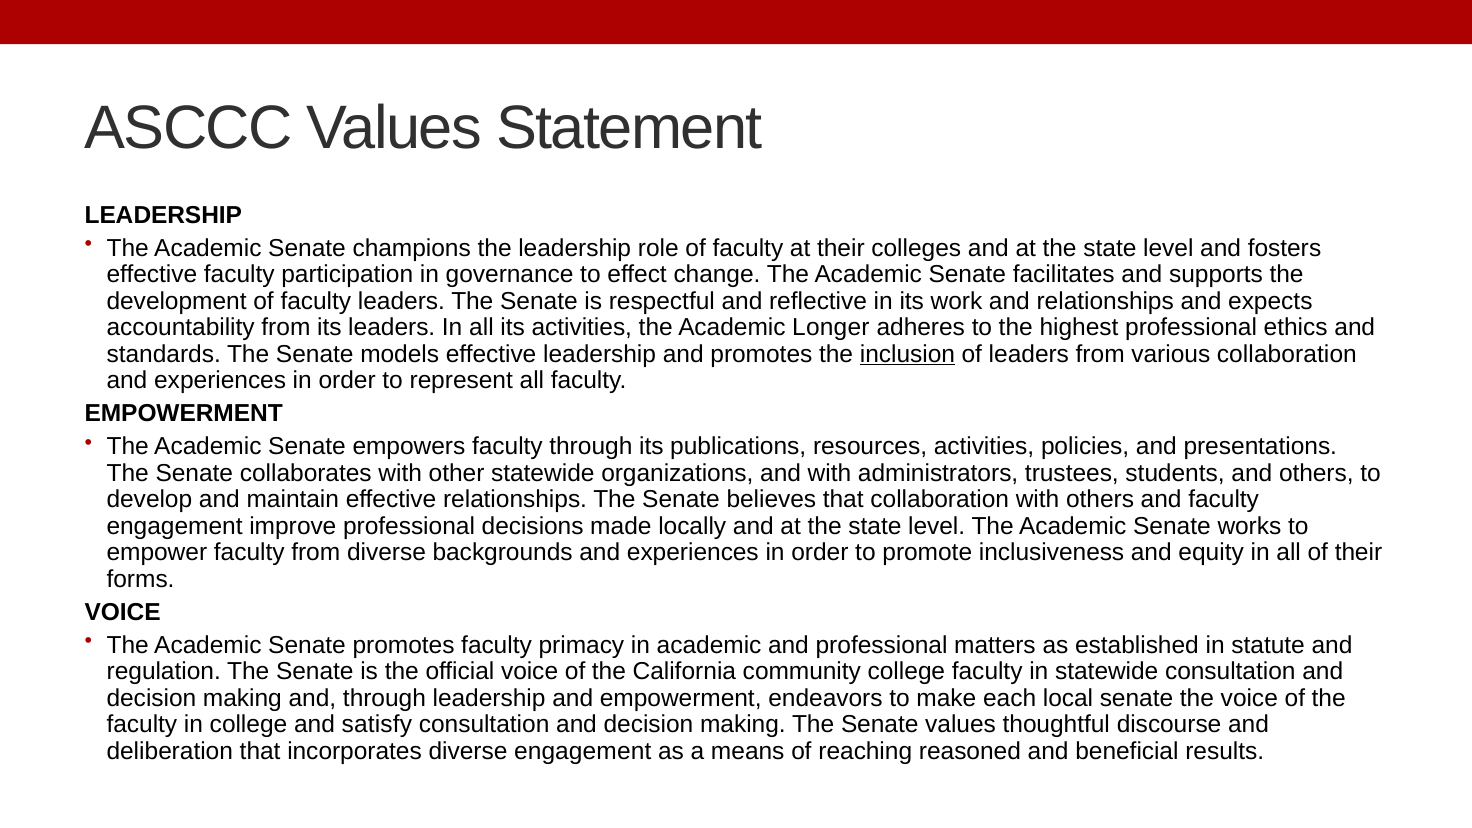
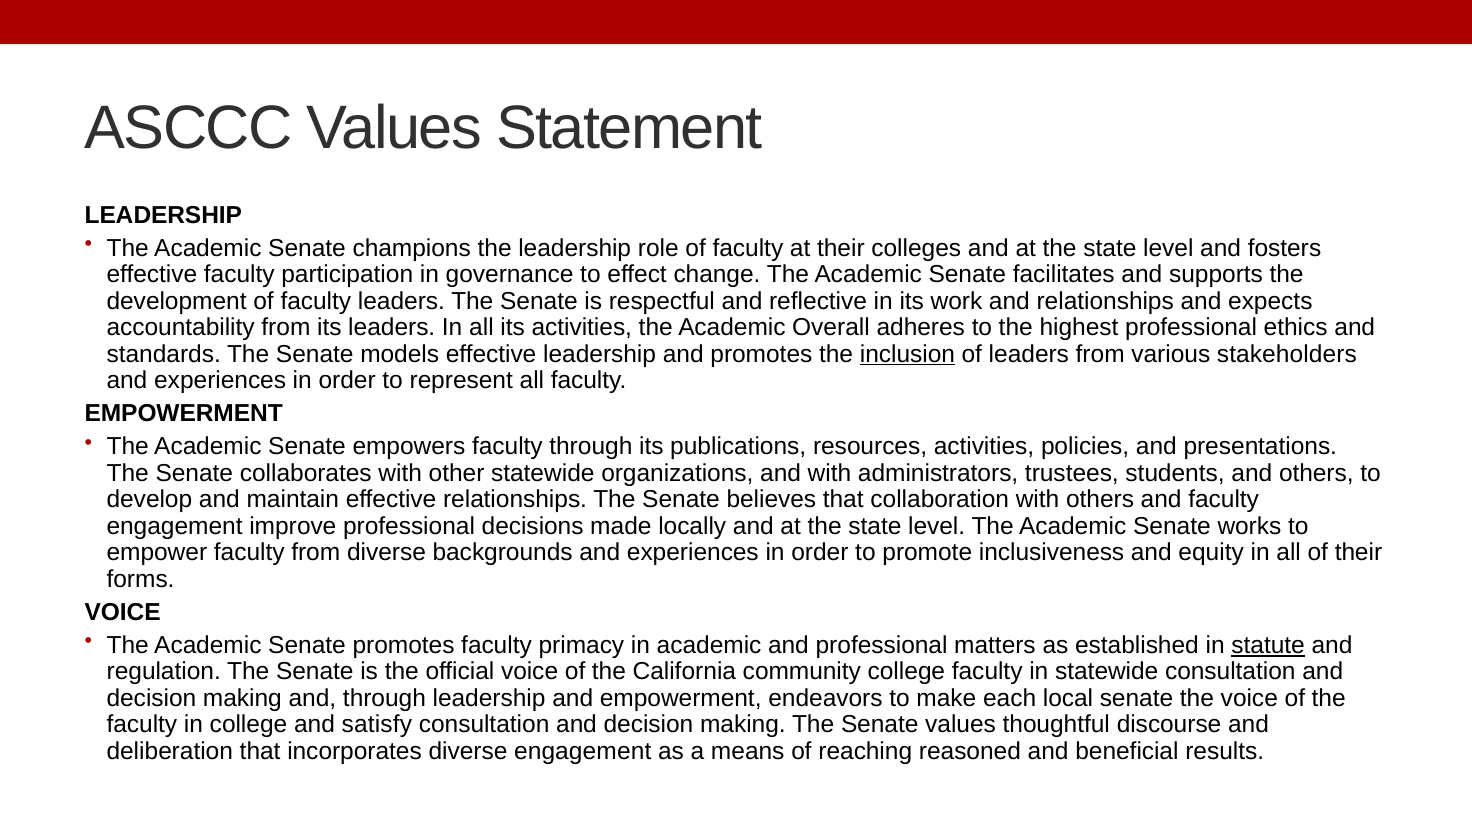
Longer: Longer -> Overall (831, 328)
various collaboration: collaboration -> stakeholders (1287, 354)
statute underline: none -> present (1268, 645)
